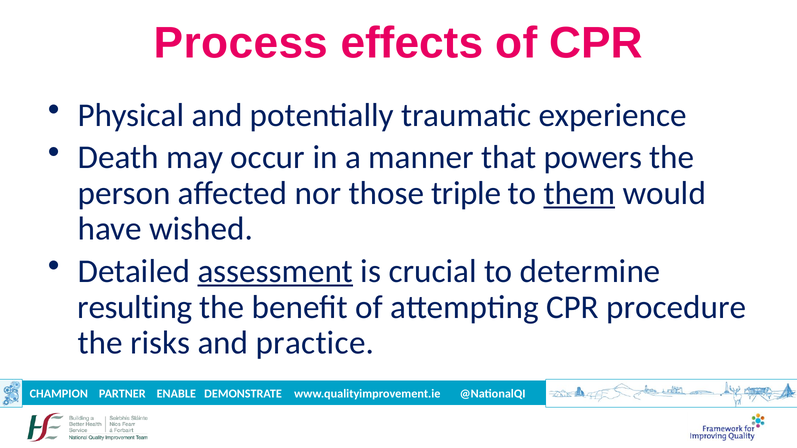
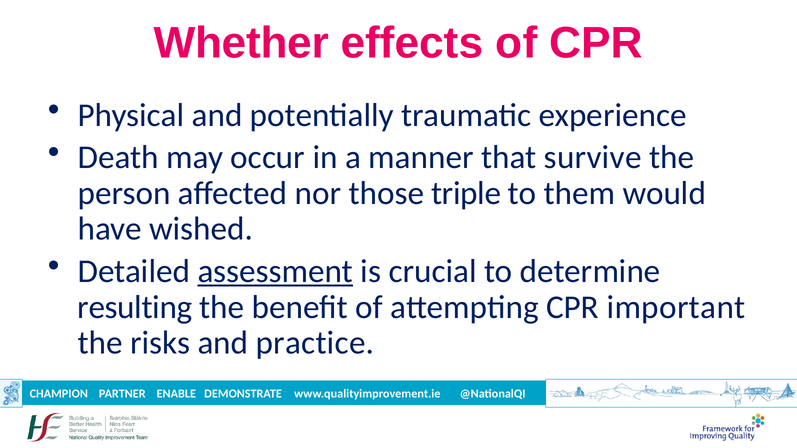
Process: Process -> Whether (241, 43)
powers: powers -> survive (593, 157)
them underline: present -> none (579, 193)
procedure: procedure -> important (676, 307)
